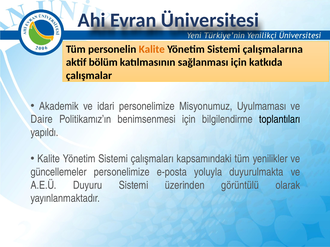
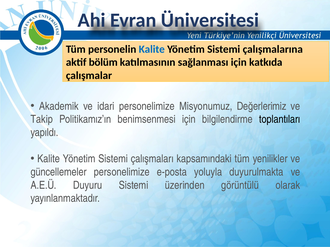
Kalite colour: orange -> blue (152, 49)
Uyulmaması: Uyulmaması -> Değerlerimiz (262, 106)
Daire: Daire -> Takip (42, 120)
